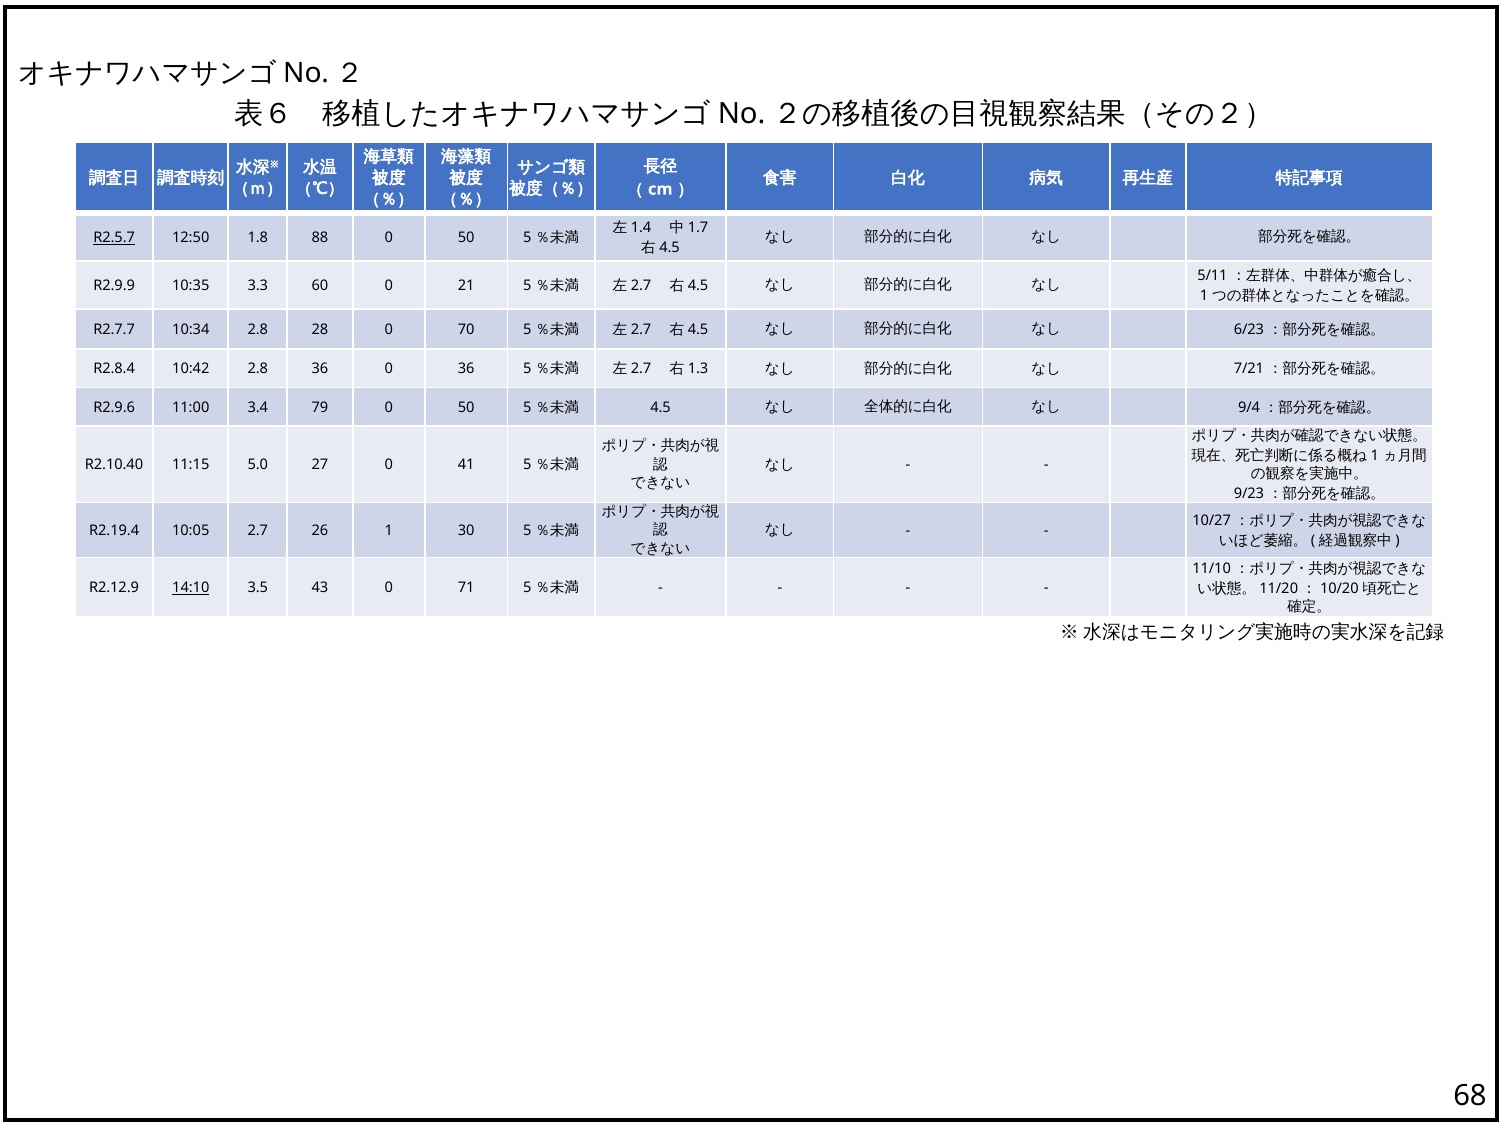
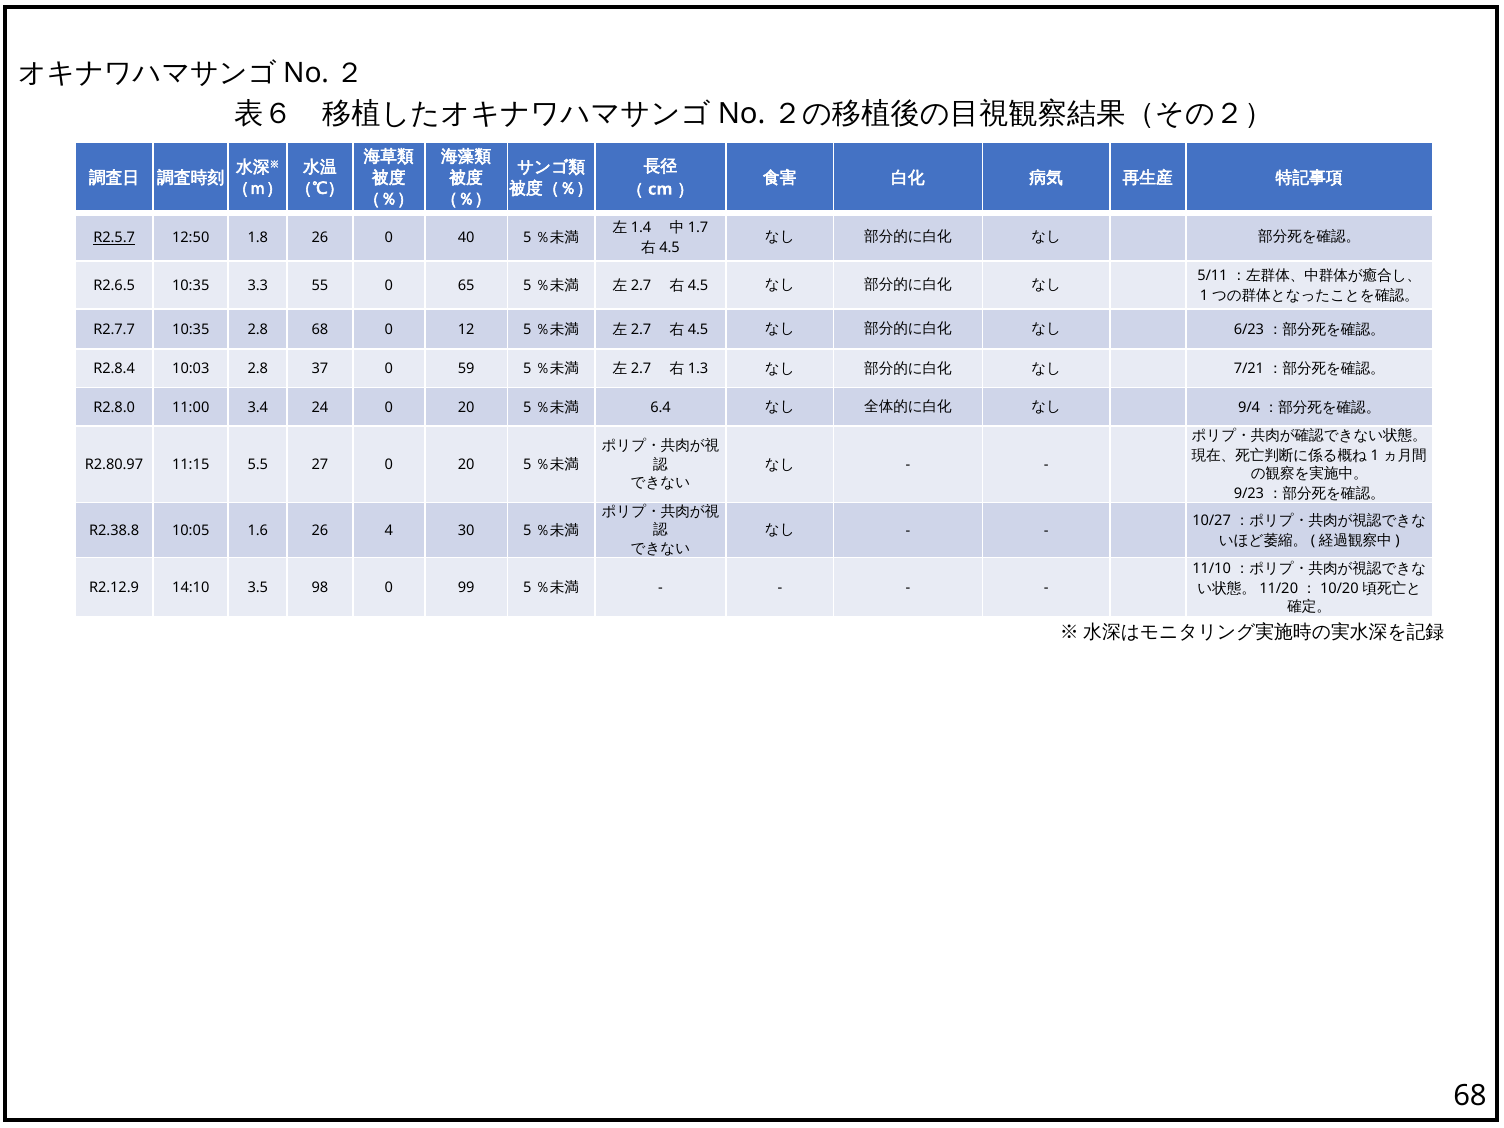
1.8 88: 88 -> 26 (320, 238)
50: 50 -> 40 (466, 238)
R2.9.9: R2.9.9 -> R2.6.5 (114, 286)
60: 60 -> 55 (320, 286)
21: 21 -> 65 (466, 286)
R2.7.7 10:34: 10:34 -> 10:35 (191, 330)
2.8 28: 28 -> 68 (320, 330)
70: 70 -> 12 (466, 330)
10:42: 10:42 -> 10:03 (191, 369)
2.8 36: 36 -> 37 (320, 369)
0 36: 36 -> 59 (466, 369)
R2.9.6: R2.9.6 -> R2.8.0 (114, 408)
79: 79 -> 24 (320, 408)
50: 50 -> 20 (466, 408)
4.5: 4.5 -> 6.4 (661, 408)
R2.10.40: R2.10.40 -> R2.80.97 (114, 465)
5.0: 5.0 -> 5.5 (258, 465)
27 0 41: 41 -> 20 (466, 465)
R2.19.4: R2.19.4 -> R2.38.8 (114, 531)
2.7: 2.7 -> 1.6 (258, 531)
26 1: 1 -> 4 (389, 531)
14:10 underline: present -> none (191, 588)
43: 43 -> 98 (320, 588)
71: 71 -> 99 (466, 588)
